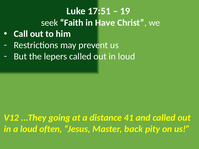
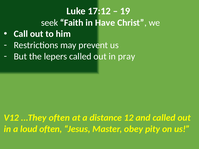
17:51: 17:51 -> 17:12 (99, 11)
in loud: loud -> pray (127, 57)
...They going: going -> often (59, 118)
41: 41 -> 12 (129, 118)
back: back -> obey (134, 129)
